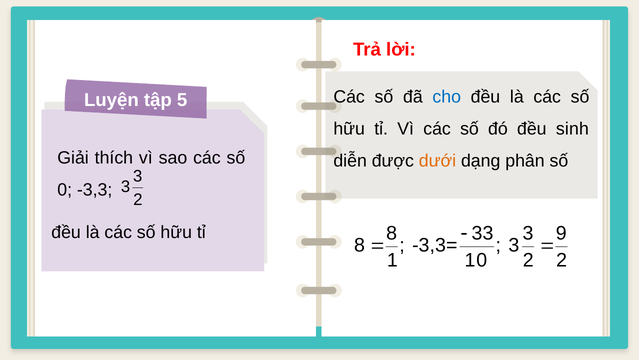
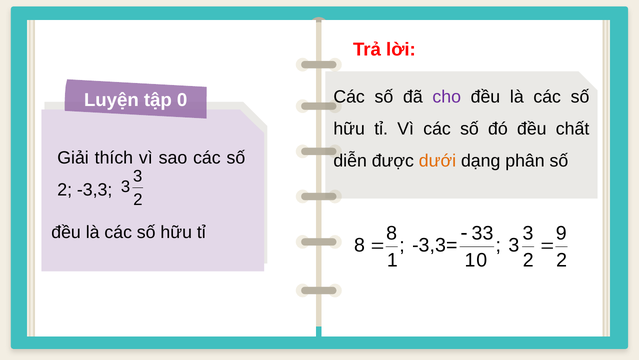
cho colour: blue -> purple (447, 97)
5: 5 -> 0 (182, 100)
sinh: sinh -> chất (573, 129)
0: 0 -> 2 (65, 190)
